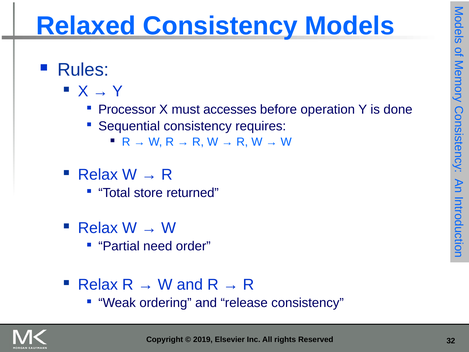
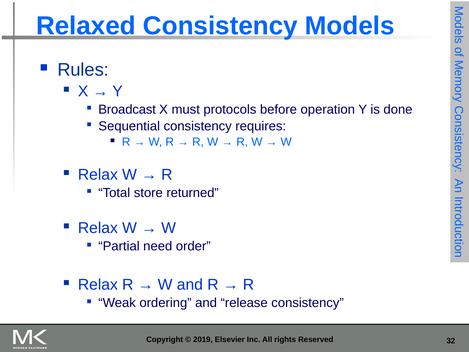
Processor: Processor -> Broadcast (127, 109)
accesses: accesses -> protocols (230, 109)
